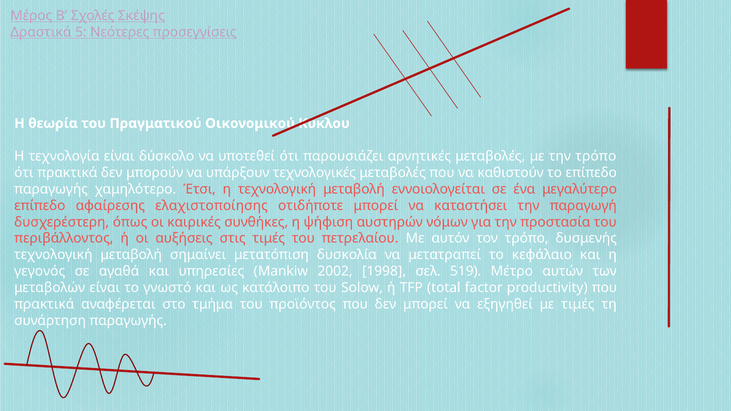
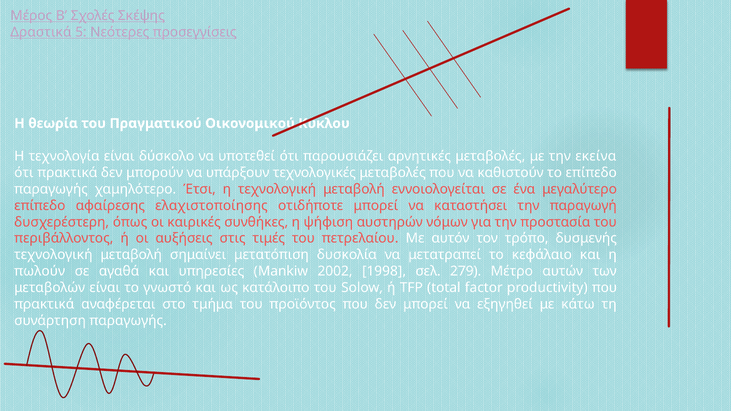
την τρόπο: τρόπο -> εκείνα (596, 156)
γεγονός: γεγονός -> πωλούν (40, 271)
519: 519 -> 279 (466, 271)
με τιμές: τιμές -> κάτω (578, 304)
